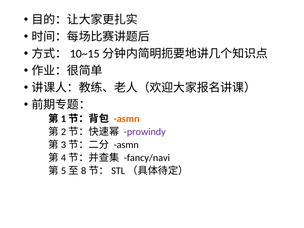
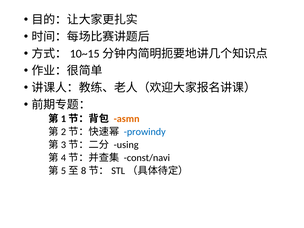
prowindy colour: purple -> blue (145, 132)
asmn: asmn -> using (126, 145)
fancy/navi: fancy/navi -> const/navi (147, 158)
